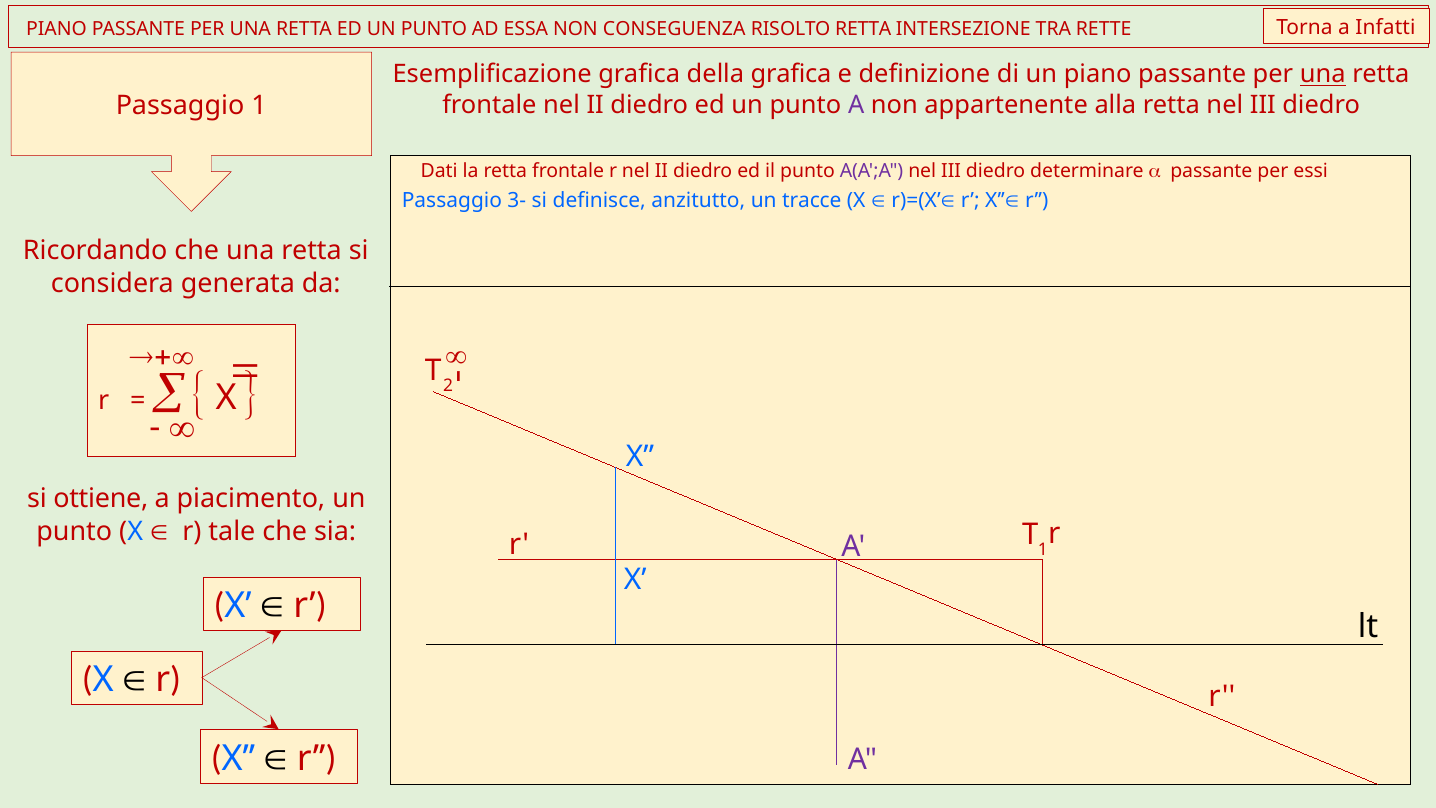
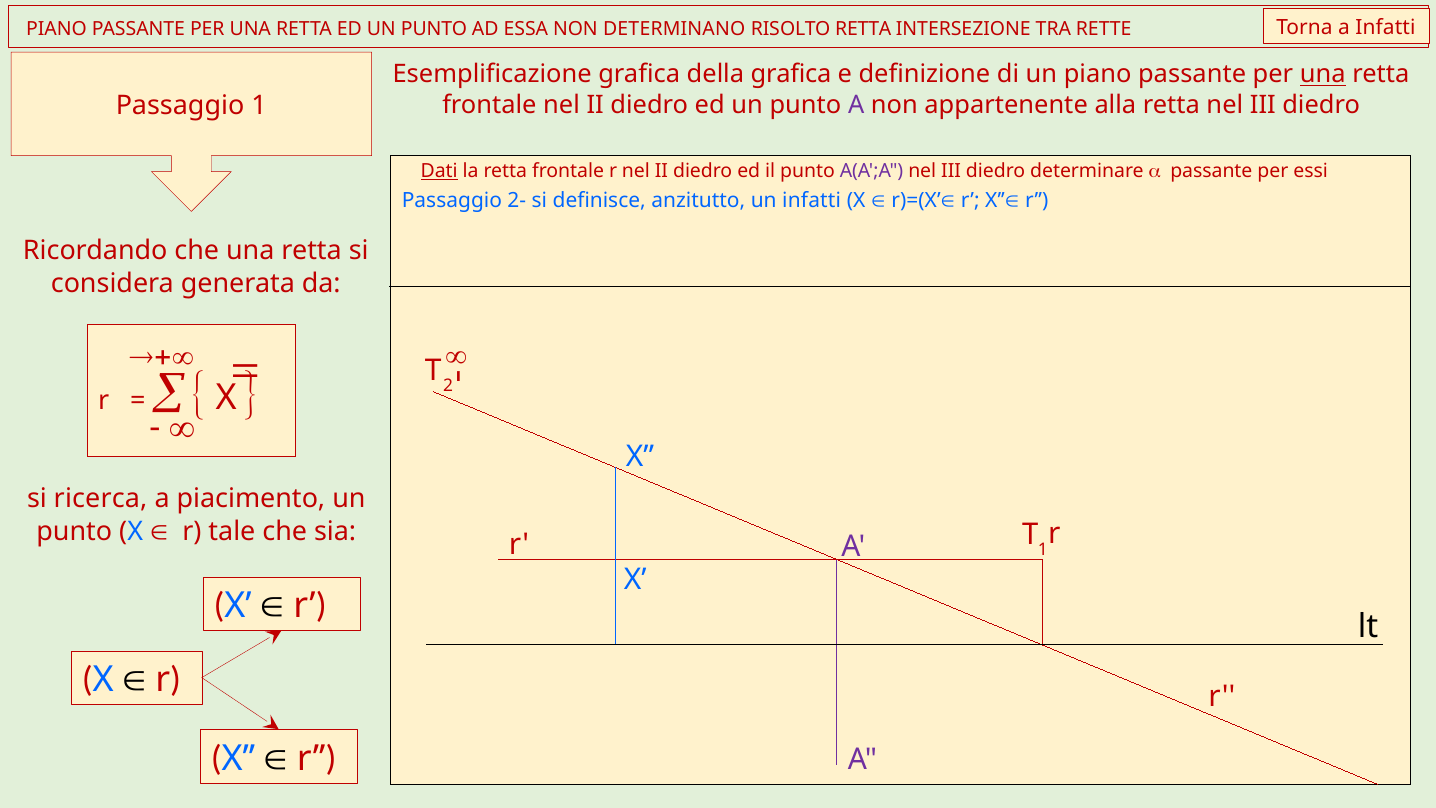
CONSEGUENZA: CONSEGUENZA -> DETERMINANO (674, 29)
Dati underline: none -> present (439, 171)
3-: 3- -> 2- (517, 201)
un tracce: tracce -> infatti (812, 201)
ottiene: ottiene -> ricerca (101, 499)
